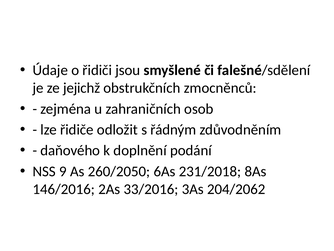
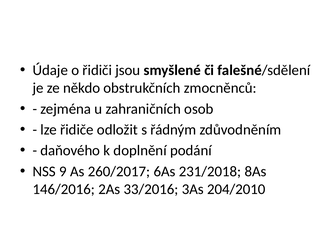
jejichž: jejichž -> někdo (82, 88)
260/2050: 260/2050 -> 260/2017 (119, 171)
204/2062: 204/2062 -> 204/2010 (236, 189)
